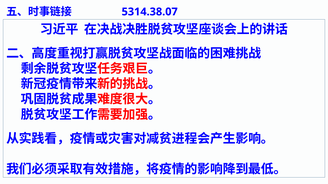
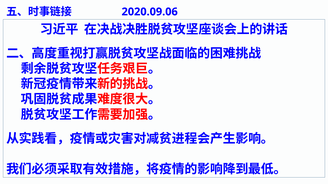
5314.38.07: 5314.38.07 -> 2020.09.06 (150, 12)
